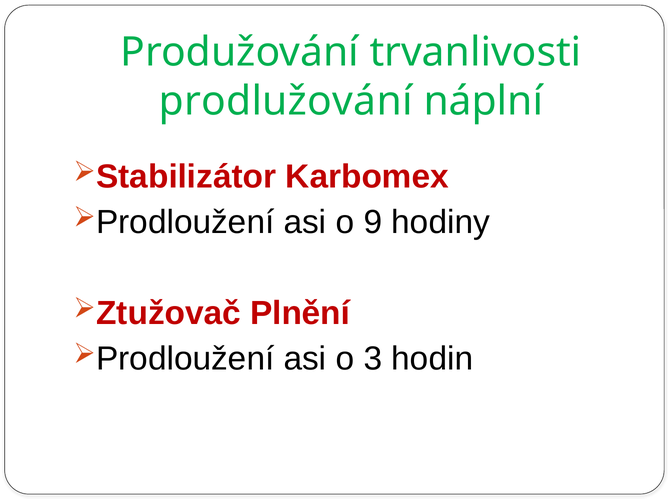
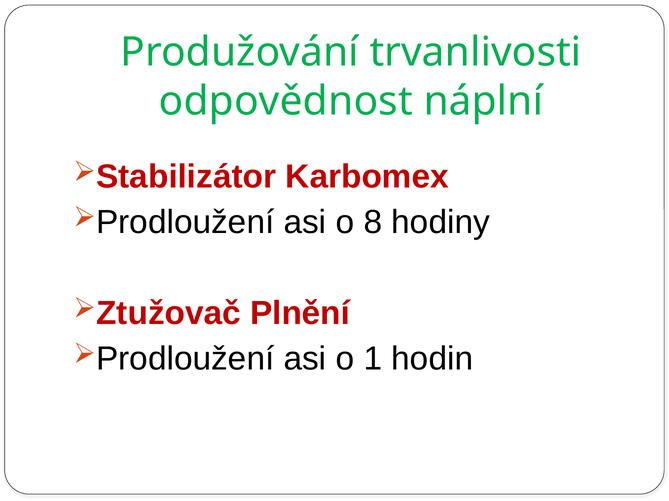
prodlužování: prodlužování -> odpovědnost (286, 101)
9: 9 -> 8 (373, 223)
3: 3 -> 1 (373, 359)
